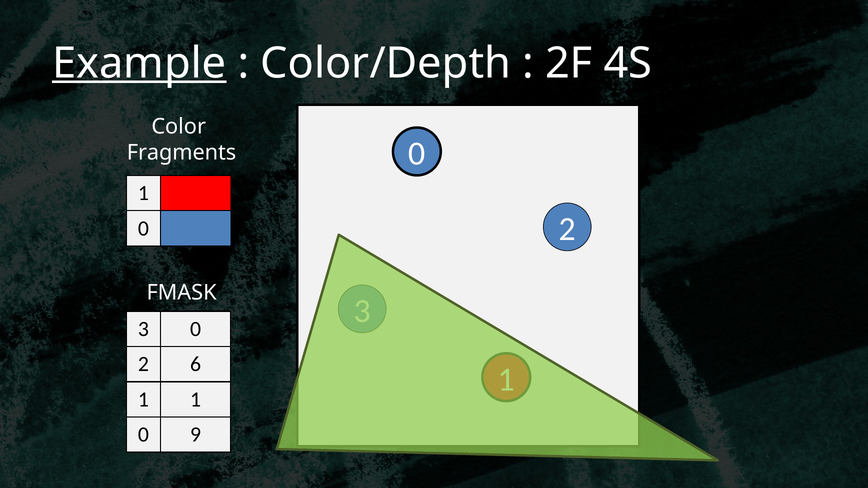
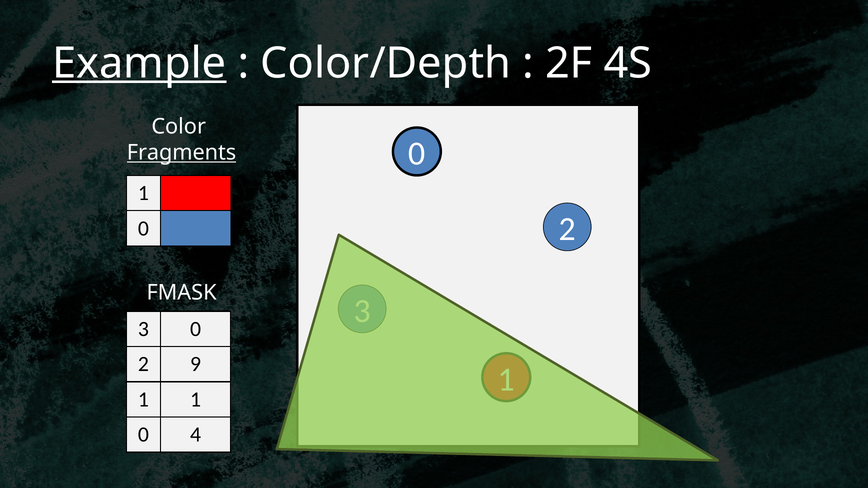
Fragments underline: none -> present (182, 153)
6: 6 -> 9 (196, 365)
9: 9 -> 4 (196, 435)
